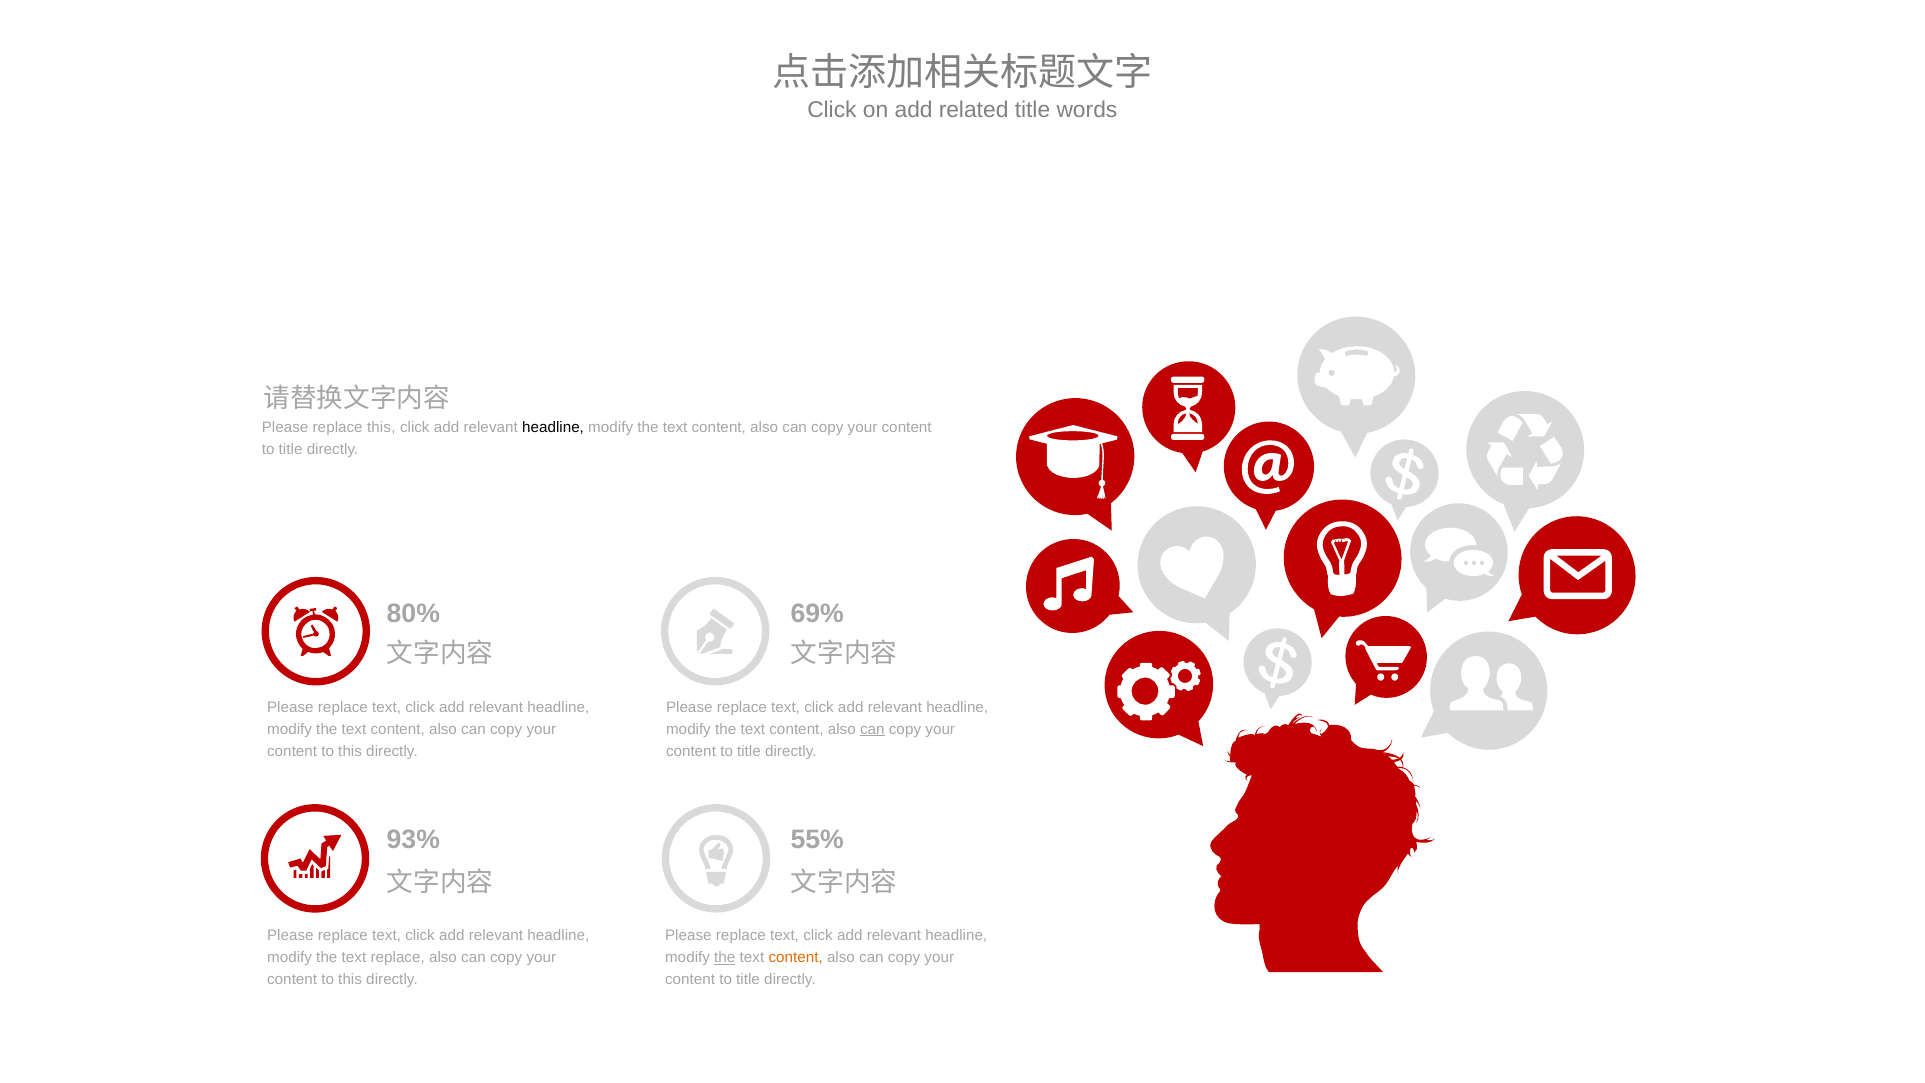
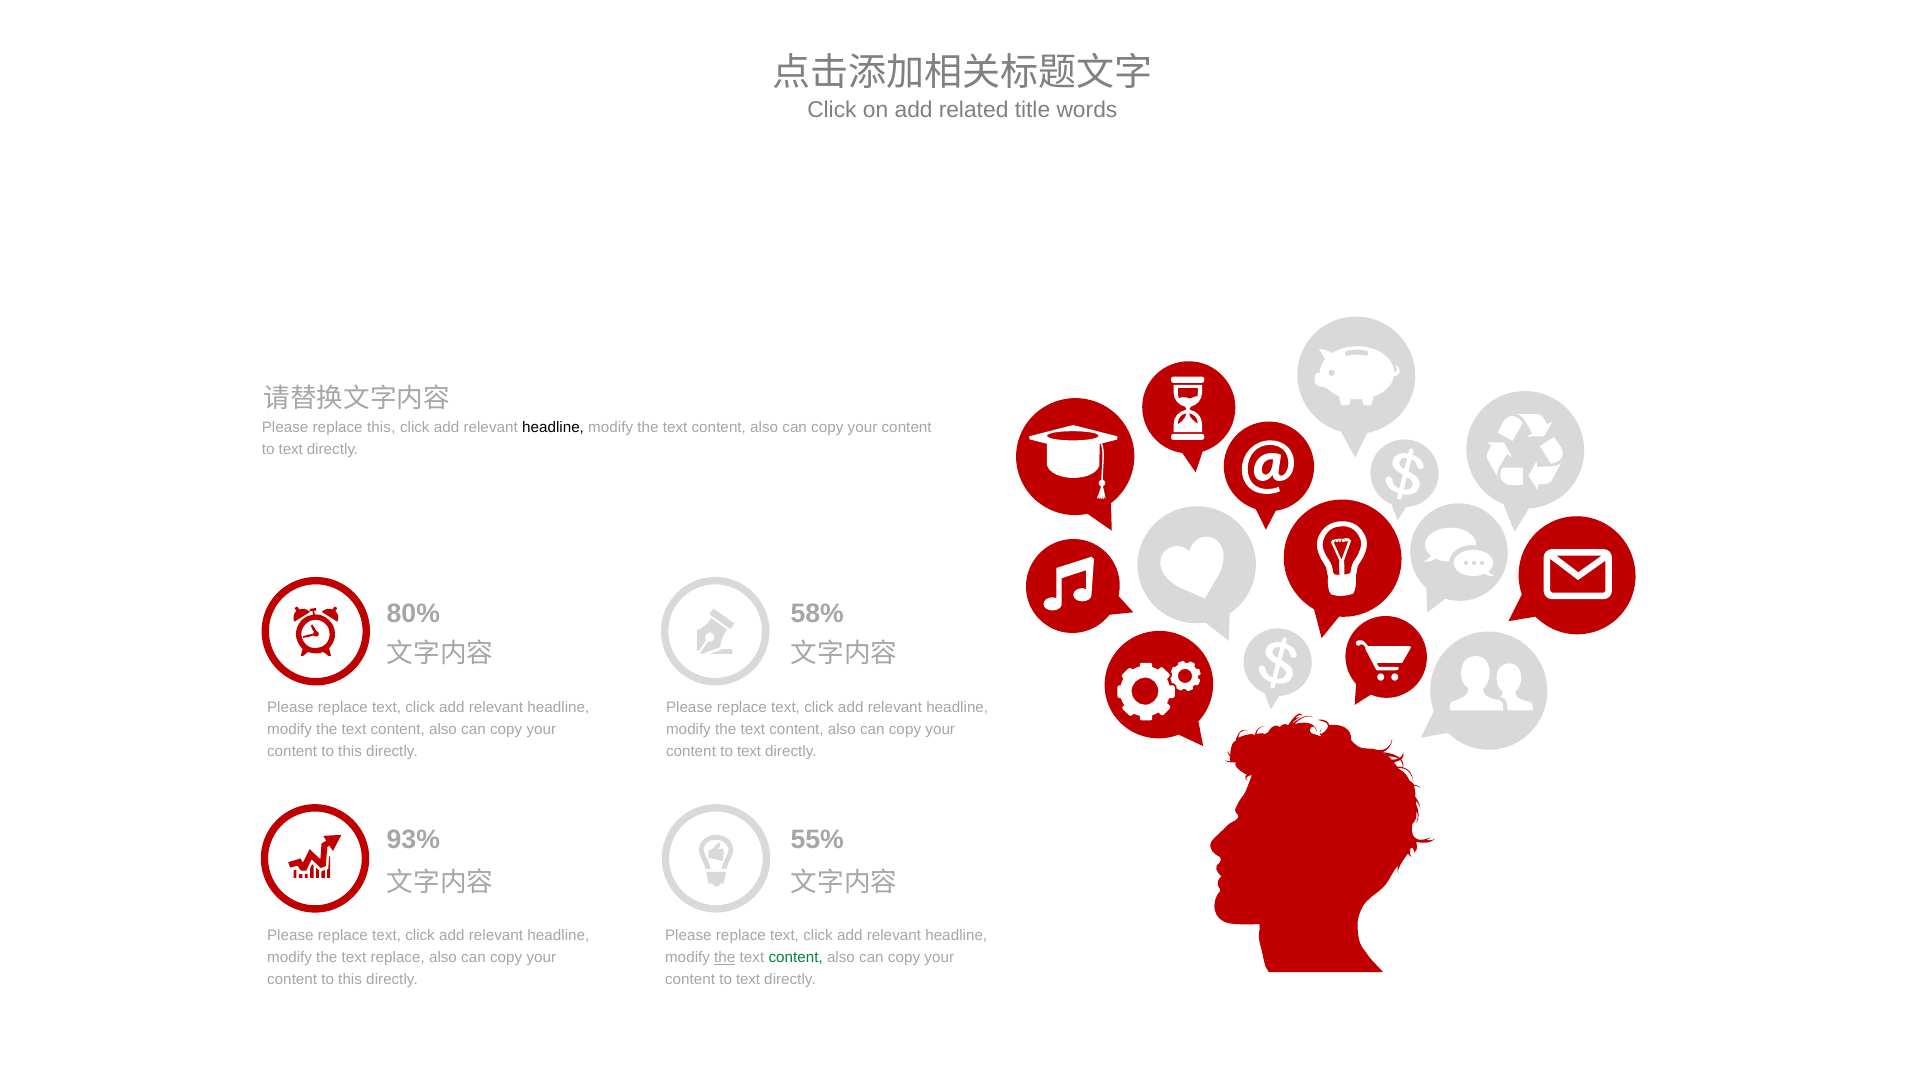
title: title -> text (291, 450)
69%: 69% -> 58% (817, 614)
can underline: present -> none (872, 729)
title: title -> text (749, 751)
content colour: orange -> green (796, 957)
title: title -> text (748, 979)
